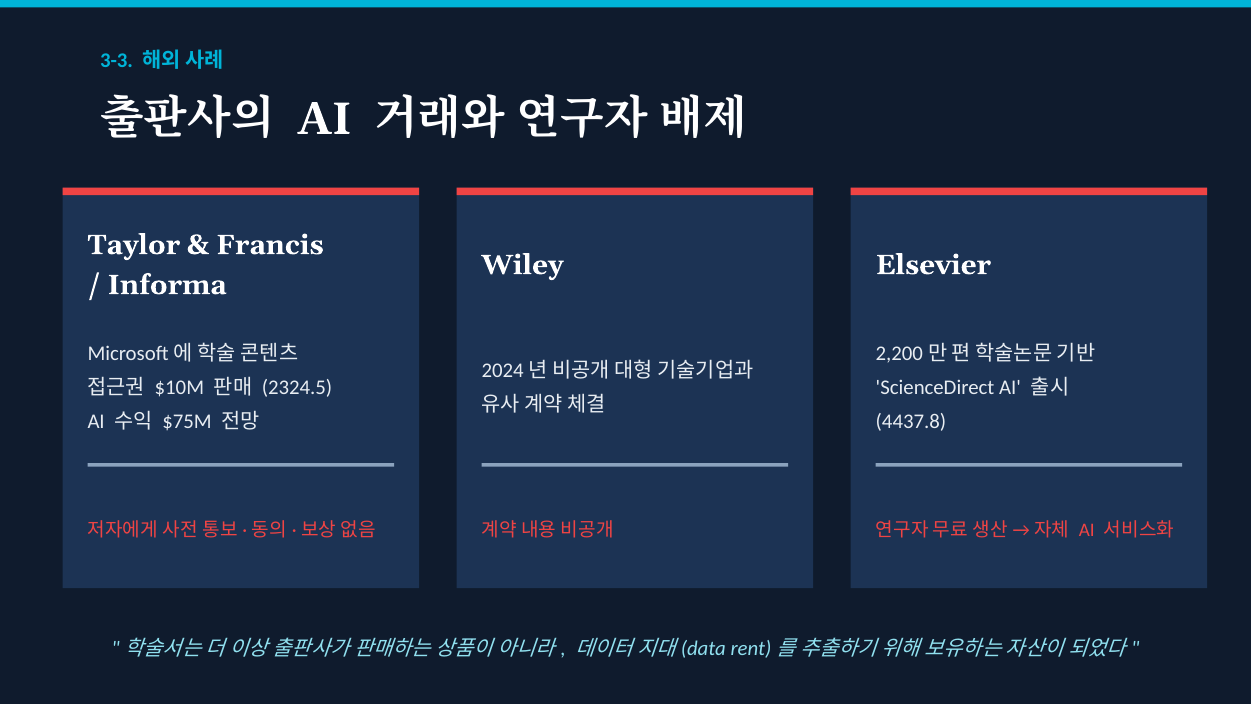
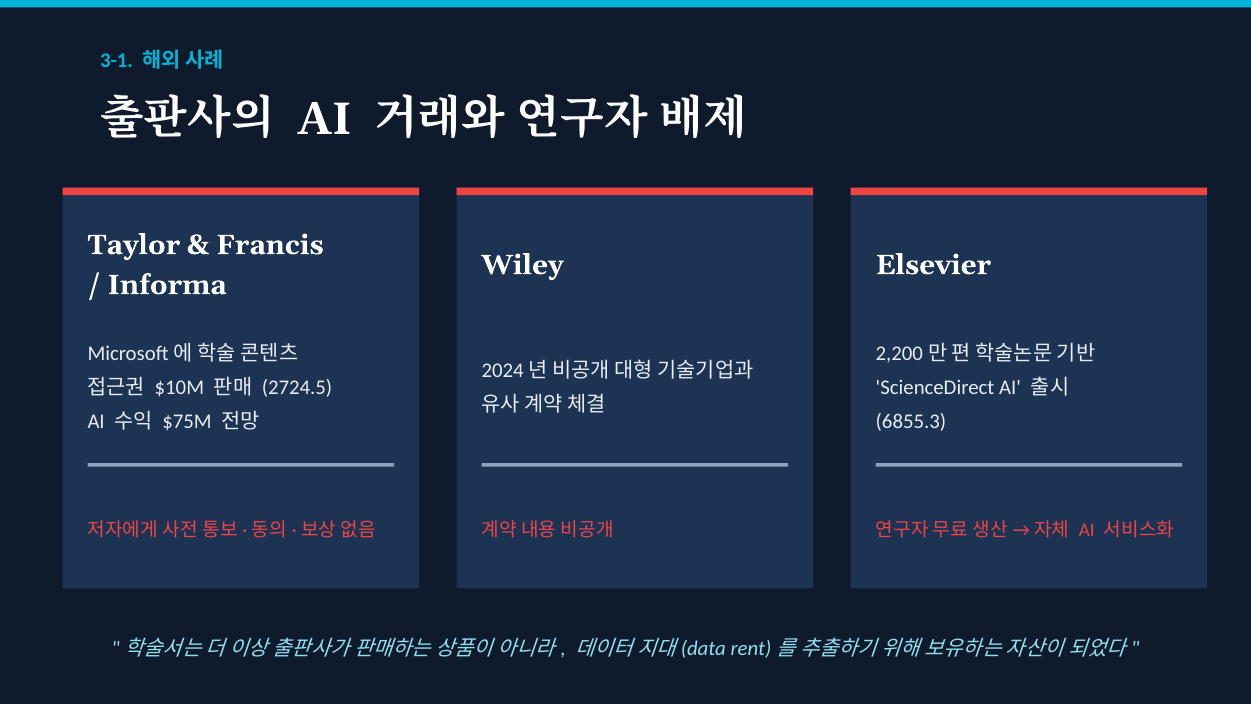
3-3: 3-3 -> 3-1 (116, 61)
2324.5: 2324.5 -> 2724.5 (297, 387)
4437.8: 4437.8 -> 6855.3 (911, 421)
